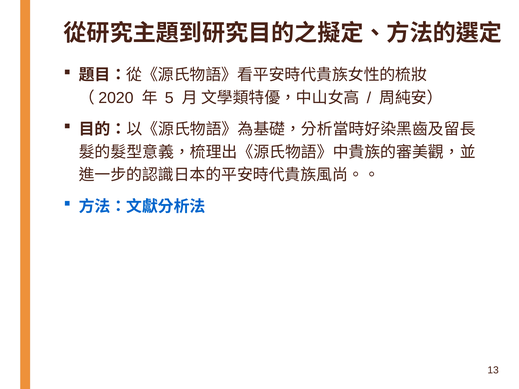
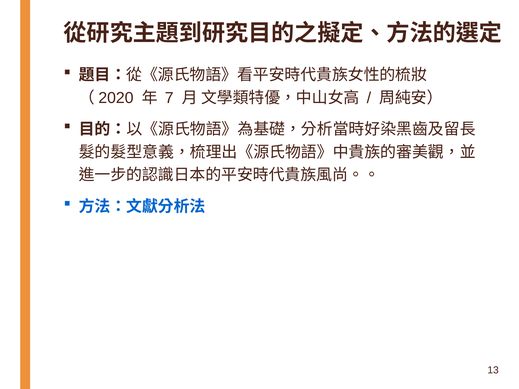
5: 5 -> 7 (169, 98)
